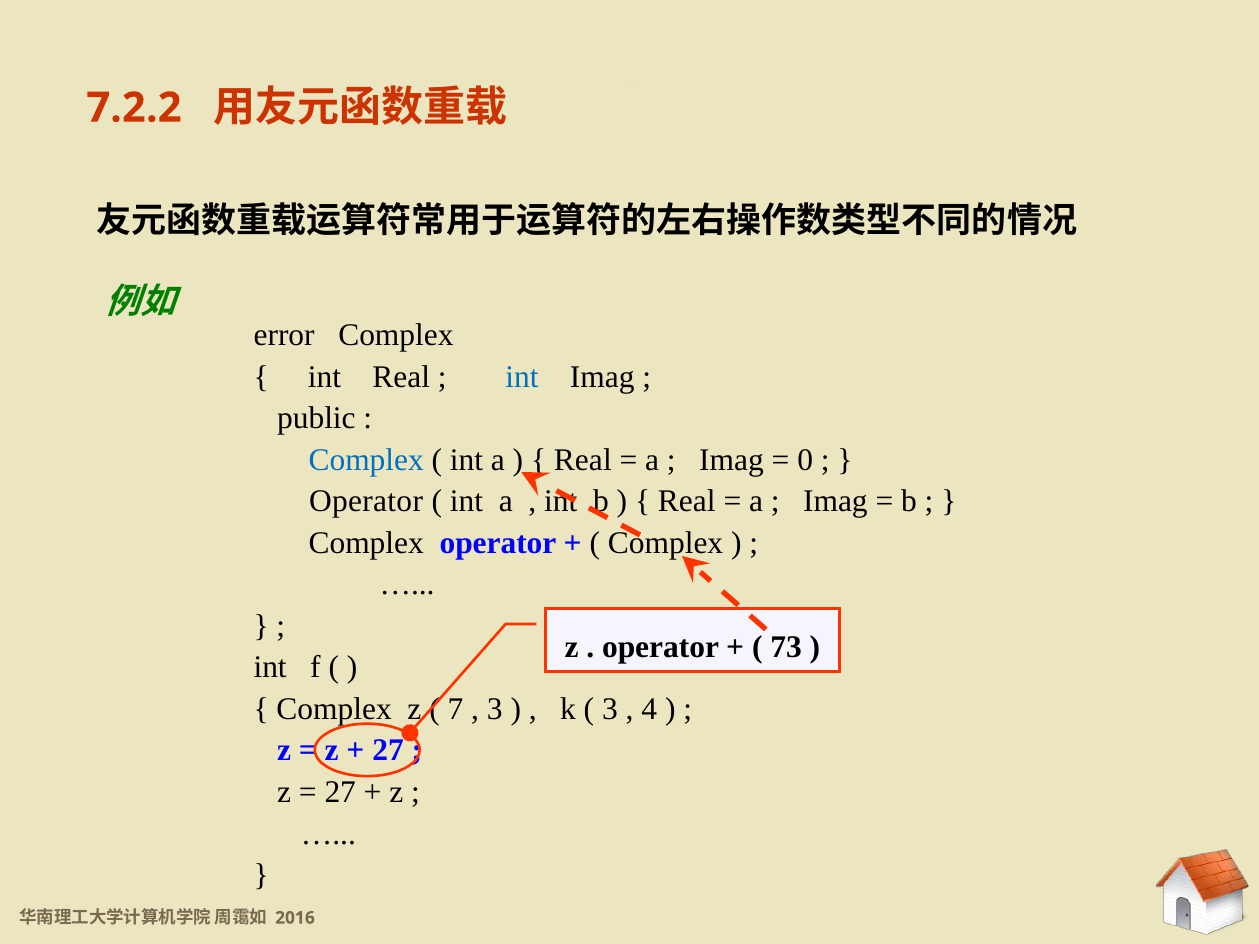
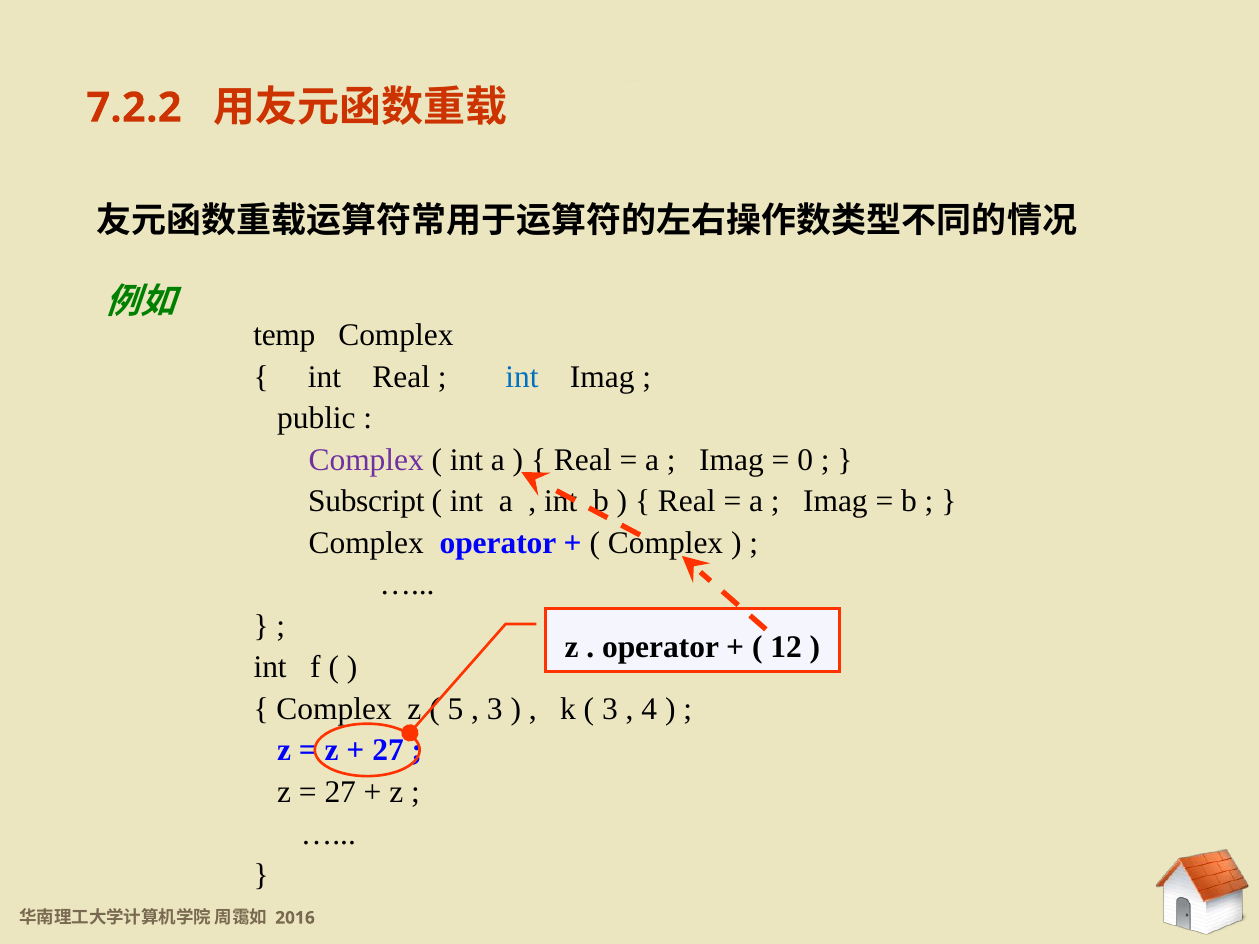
error: error -> temp (284, 335)
Complex colour: blue -> purple (366, 460)
Operator: Operator -> Subscript (366, 502)
73: 73 -> 12 (786, 647)
7: 7 -> 5 (456, 709)
